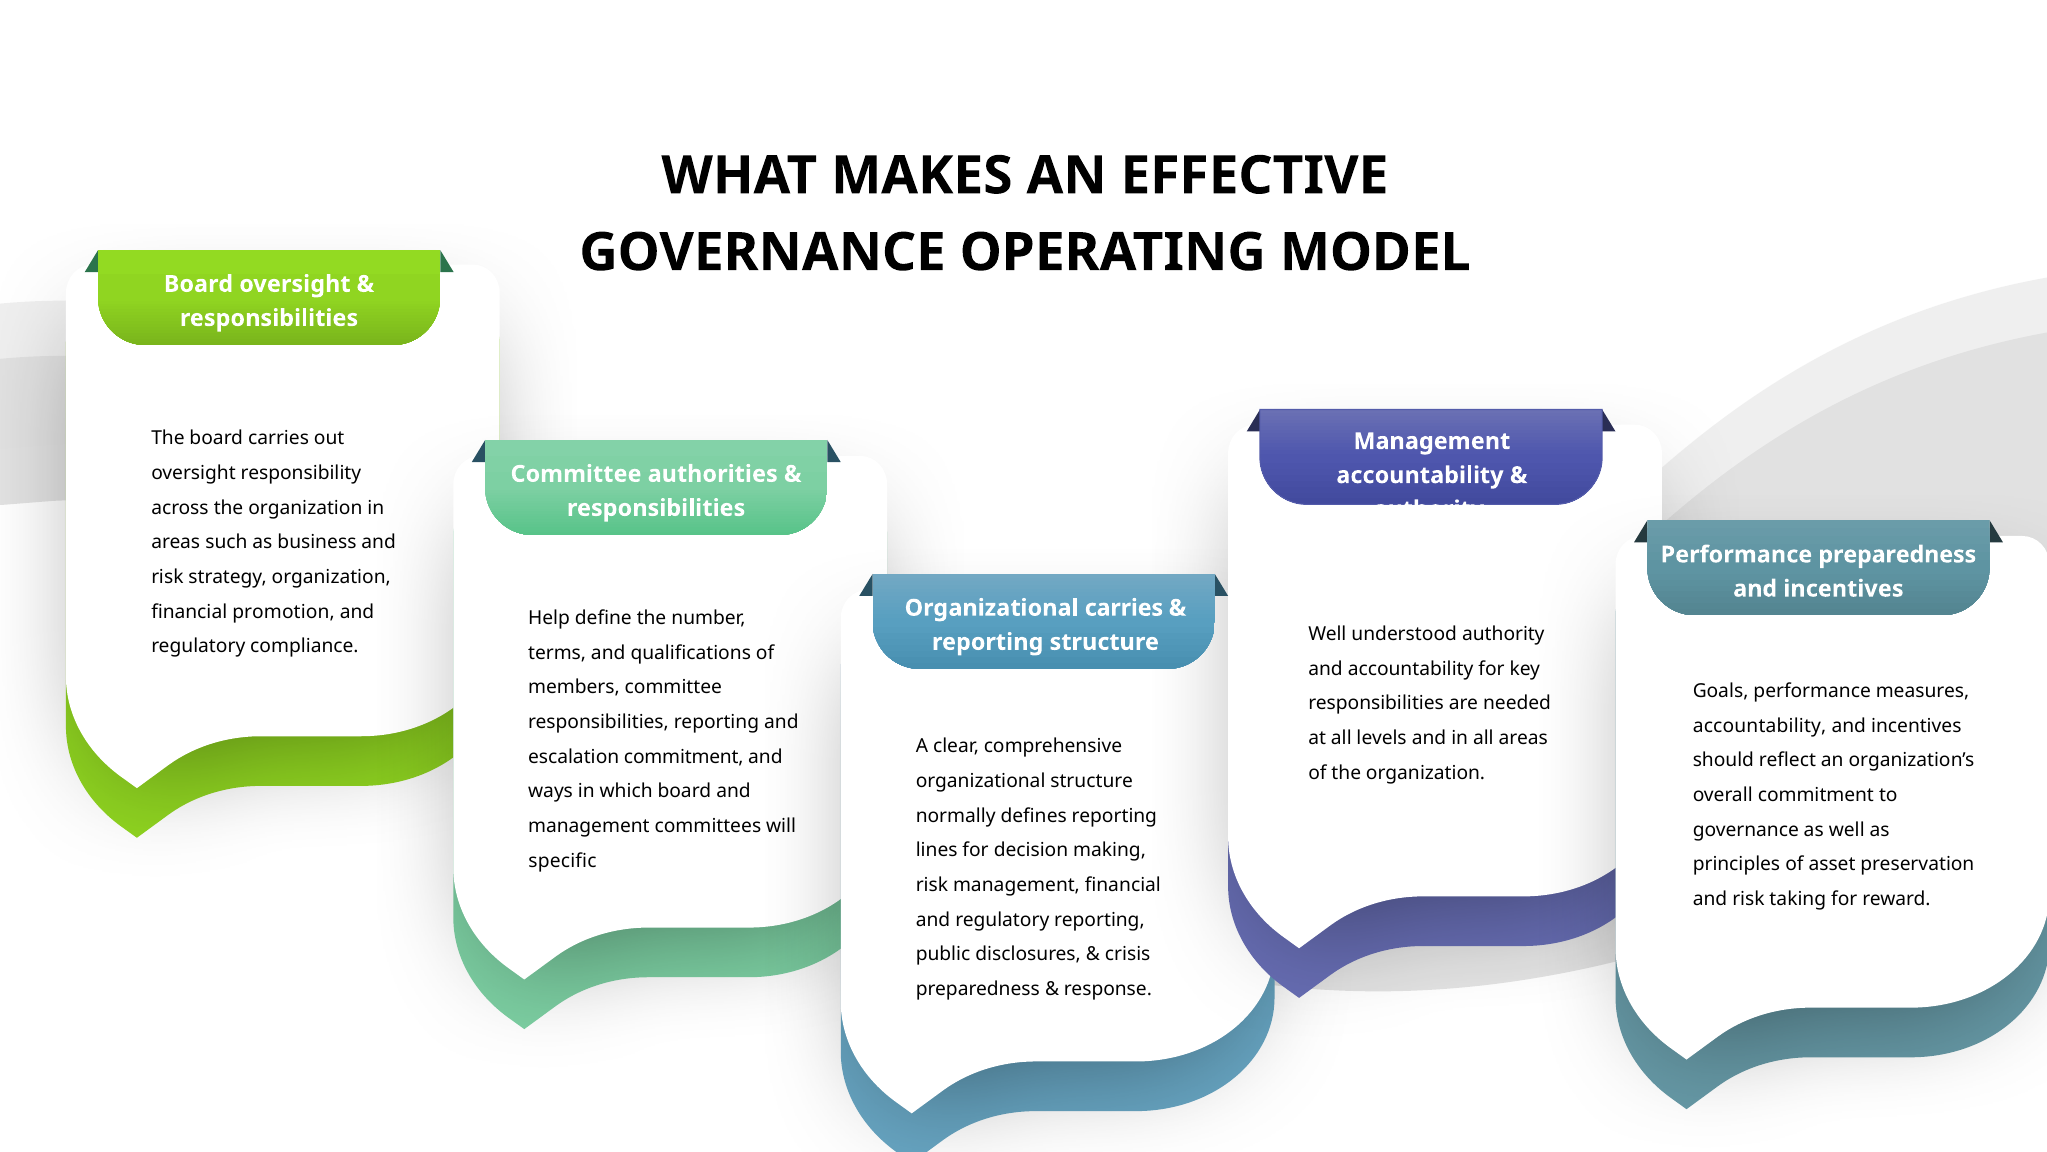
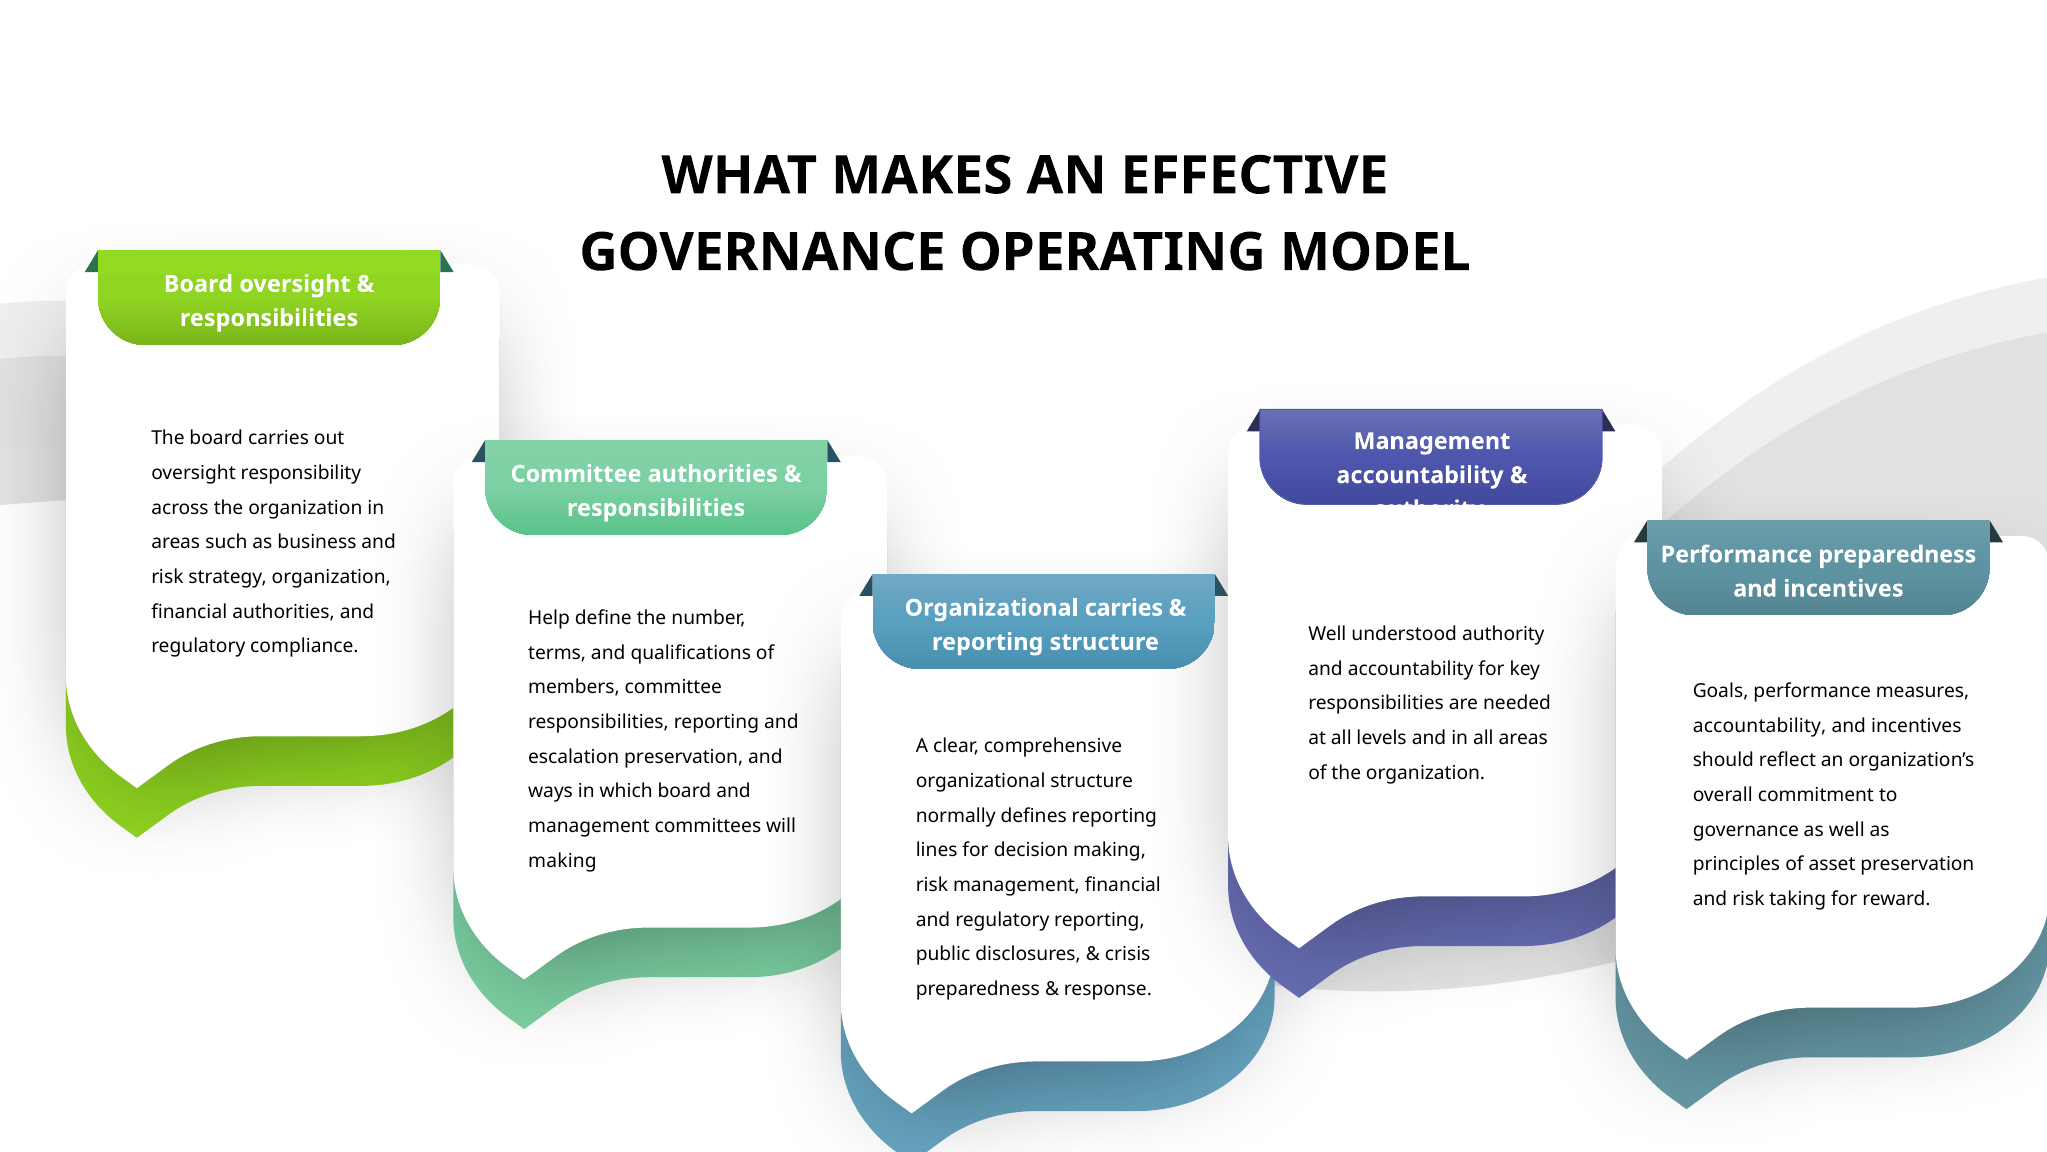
financial promotion: promotion -> authorities (284, 612)
escalation commitment: commitment -> preservation (684, 757)
specific: specific -> making (563, 860)
